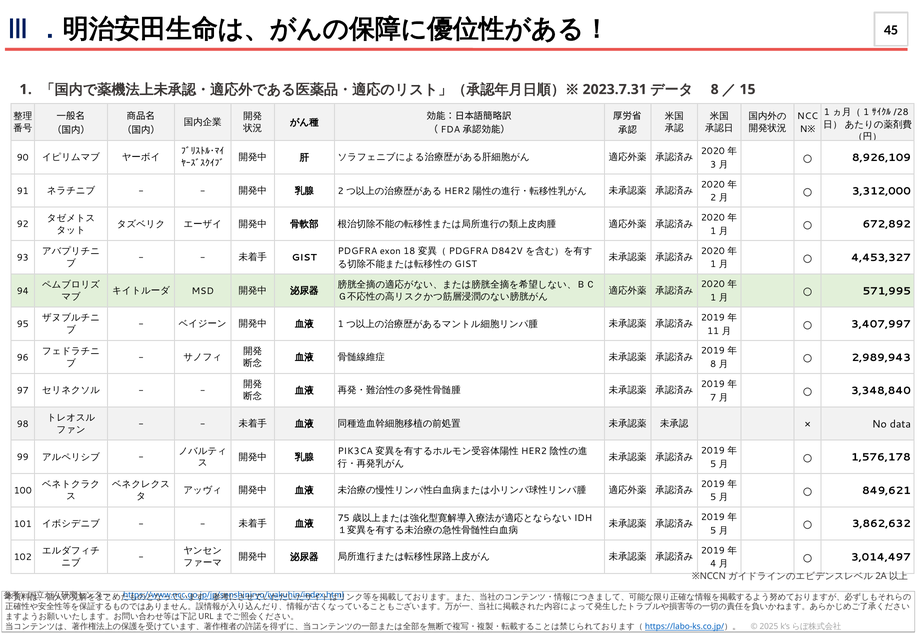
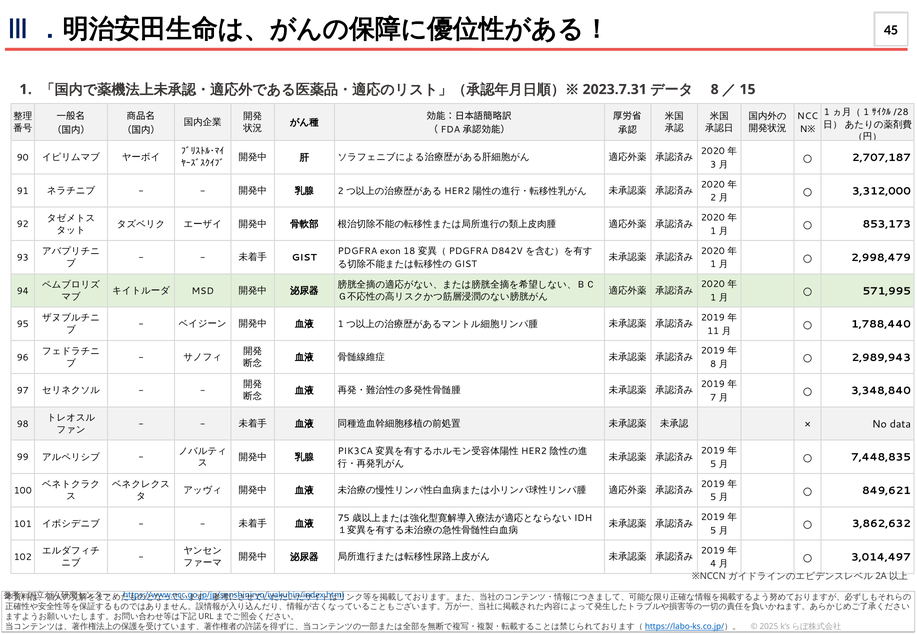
8,926,109: 8,926,109 -> 2,707,187 (881, 158)
672,892: 672,892 -> 853,173 (887, 225)
4,453,327: 4,453,327 -> 2,998,479 (881, 258)
3,407,997: 3,407,997 -> 1,788,440 (881, 325)
1,576,178: 1,576,178 -> 7,448,835 (881, 458)
